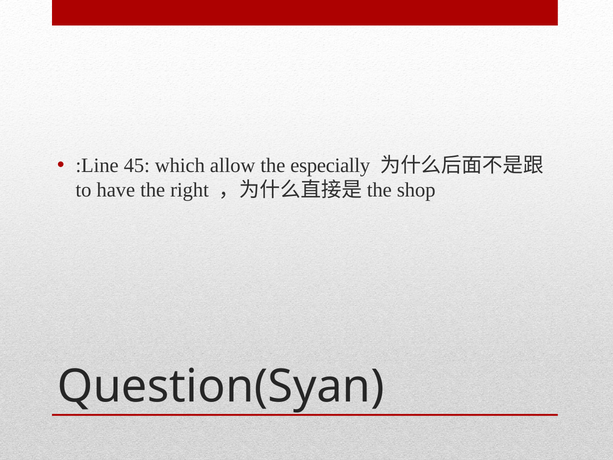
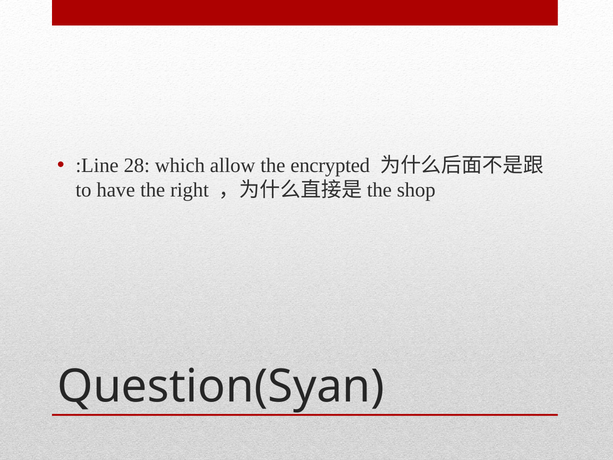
45: 45 -> 28 (137, 165)
especially: especially -> encrypted (330, 165)
